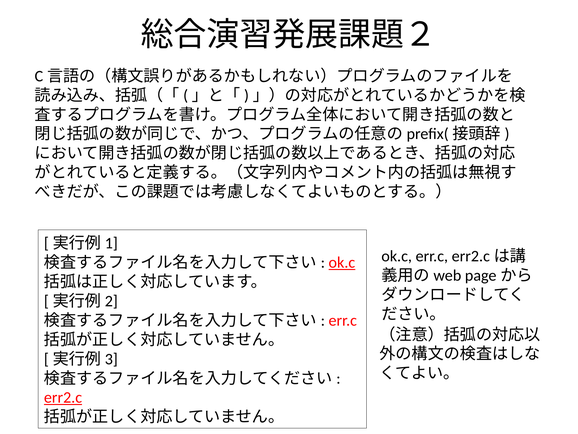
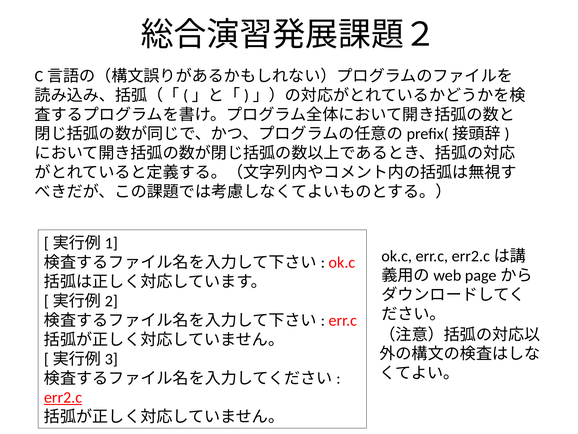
ok.c underline: present -> none (342, 262)
